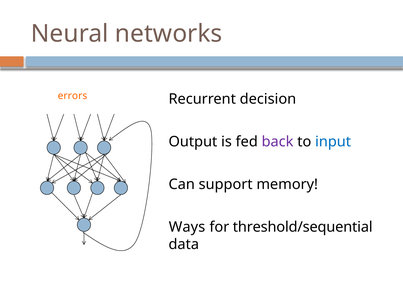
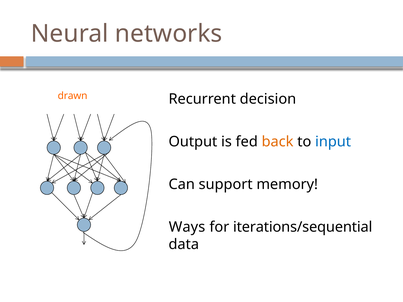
errors: errors -> drawn (73, 96)
back colour: purple -> orange (278, 142)
threshold/sequential: threshold/sequential -> iterations/sequential (303, 227)
